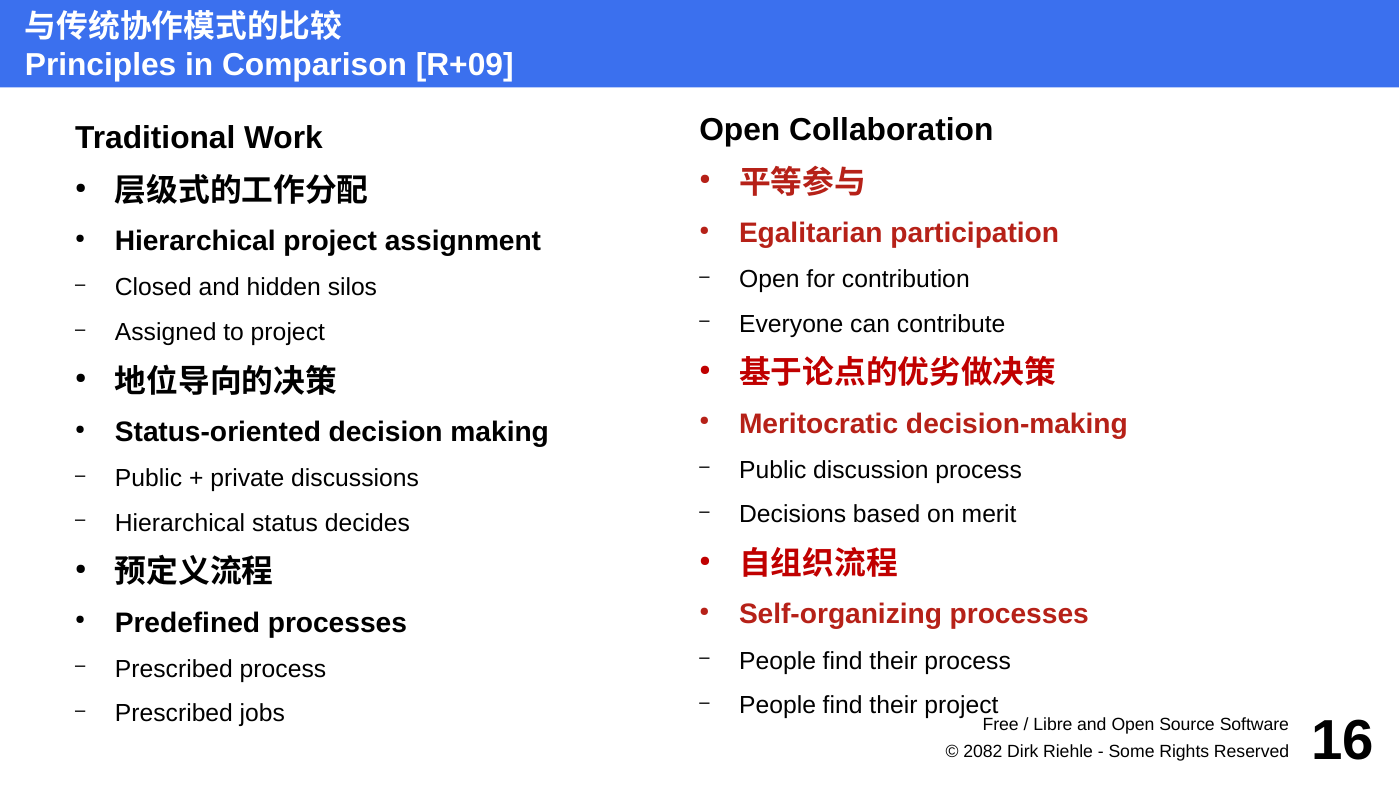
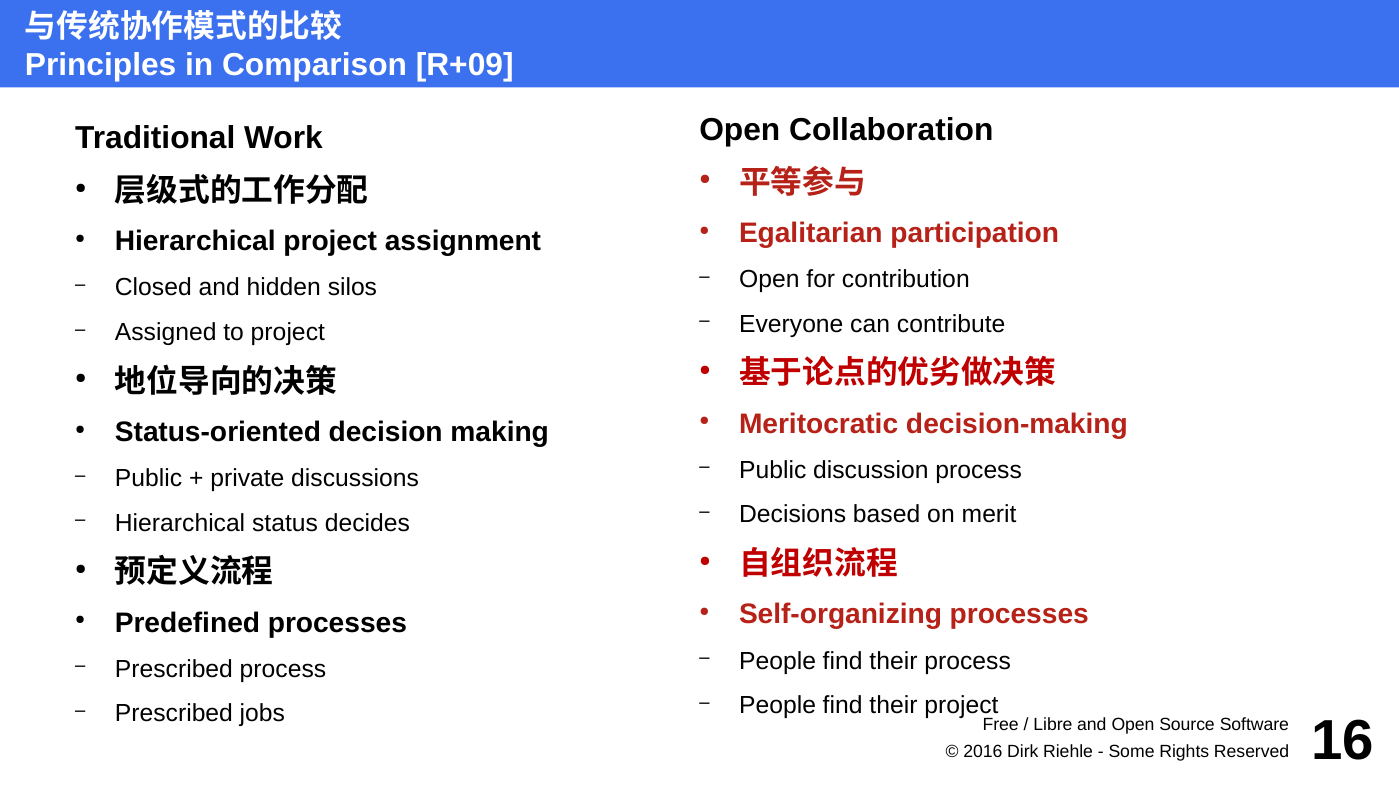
2082: 2082 -> 2016 (983, 751)
